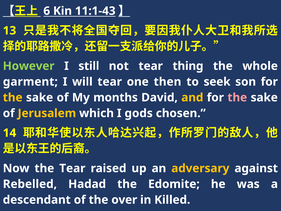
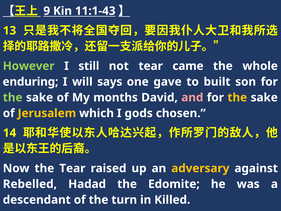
6: 6 -> 9 (47, 11)
thing: thing -> came (188, 66)
garment: garment -> enduring (30, 82)
will tear: tear -> says (110, 82)
then: then -> gave (168, 82)
seek: seek -> built (217, 82)
the colour: yellow -> light green (13, 97)
and colour: yellow -> pink (192, 97)
the colour: pink -> yellow (237, 97)
over: over -> turn (124, 200)
